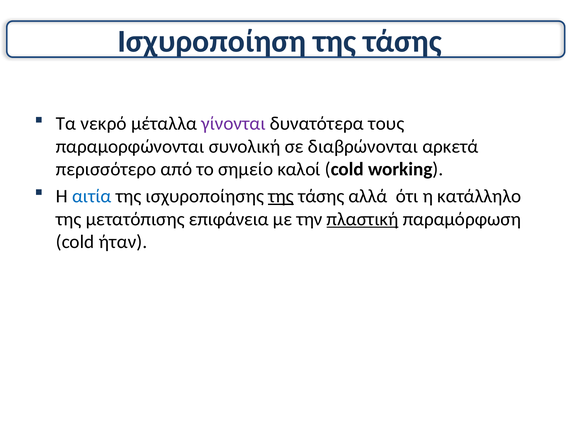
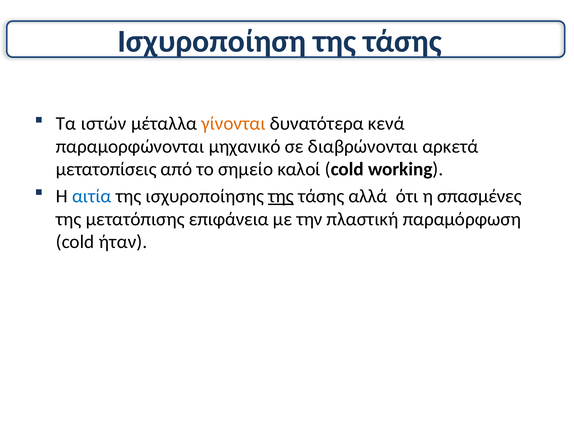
νεκρό: νεκρό -> ιστών (104, 124)
γίνονται colour: purple -> orange (233, 124)
τους: τους -> κενά (386, 124)
συνολική: συνολική -> μηχανικό (245, 147)
περισσότερο: περισσότερο -> μετατοπίσεις (106, 170)
κατάλληλο: κατάλληλο -> σπασμένες (479, 196)
πλαστική underline: present -> none (363, 219)
